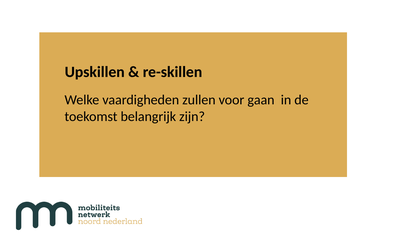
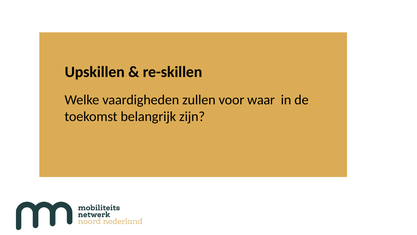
gaan: gaan -> waar (261, 100)
